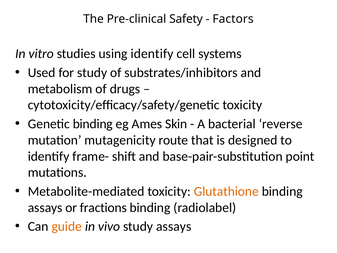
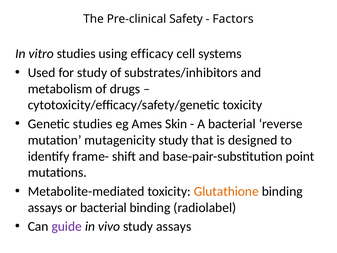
using identify: identify -> efficacy (152, 54)
Genetic binding: binding -> studies (93, 124)
mutagenicity route: route -> study (173, 140)
or fractions: fractions -> bacterial (103, 207)
guide colour: orange -> purple (67, 226)
